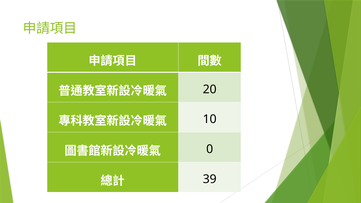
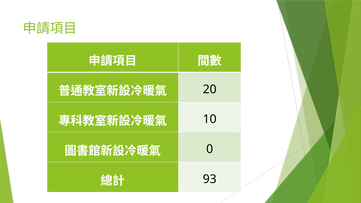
39: 39 -> 93 (210, 179)
